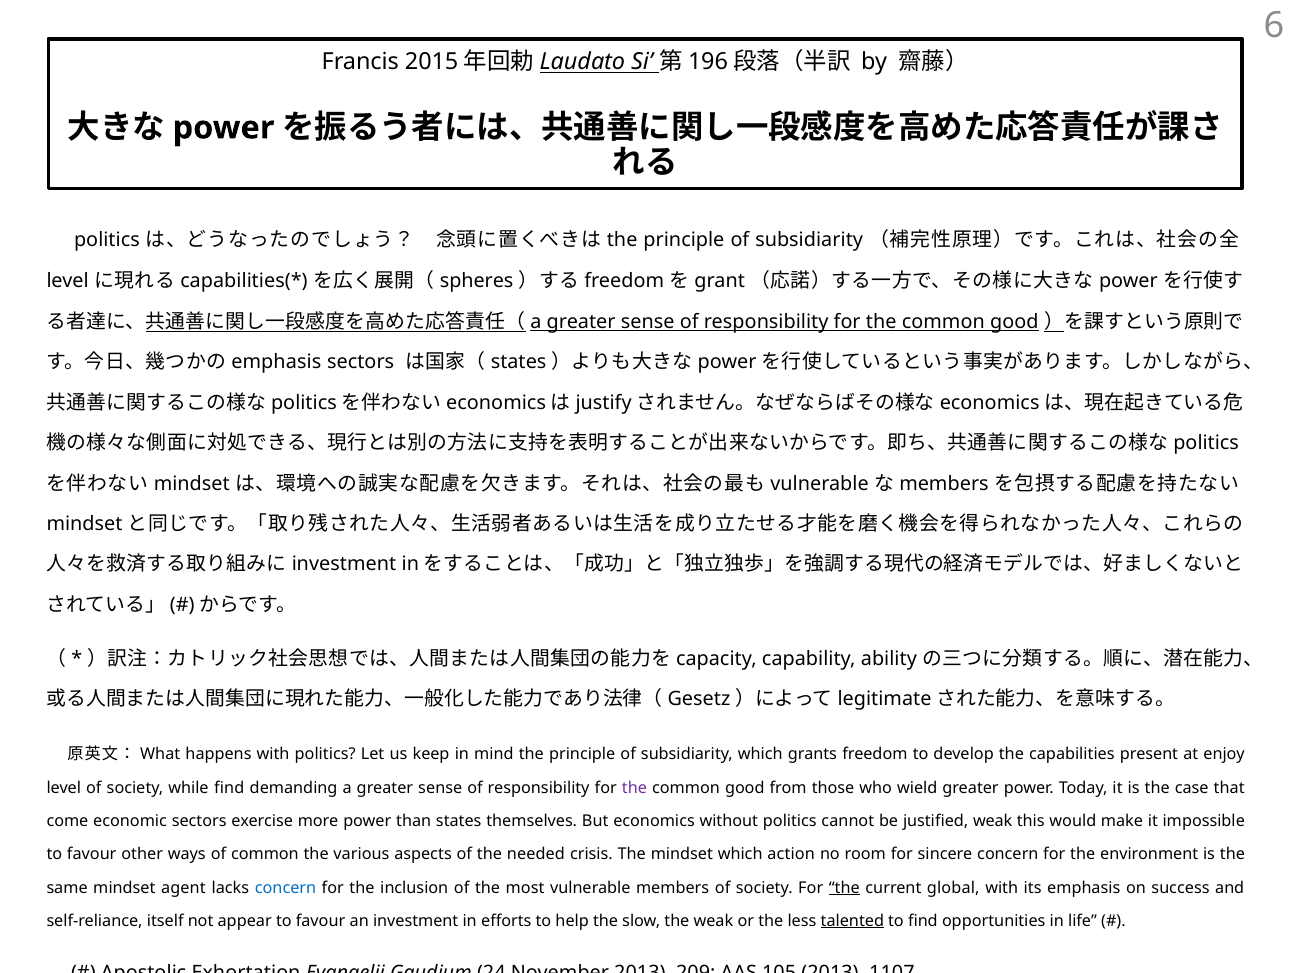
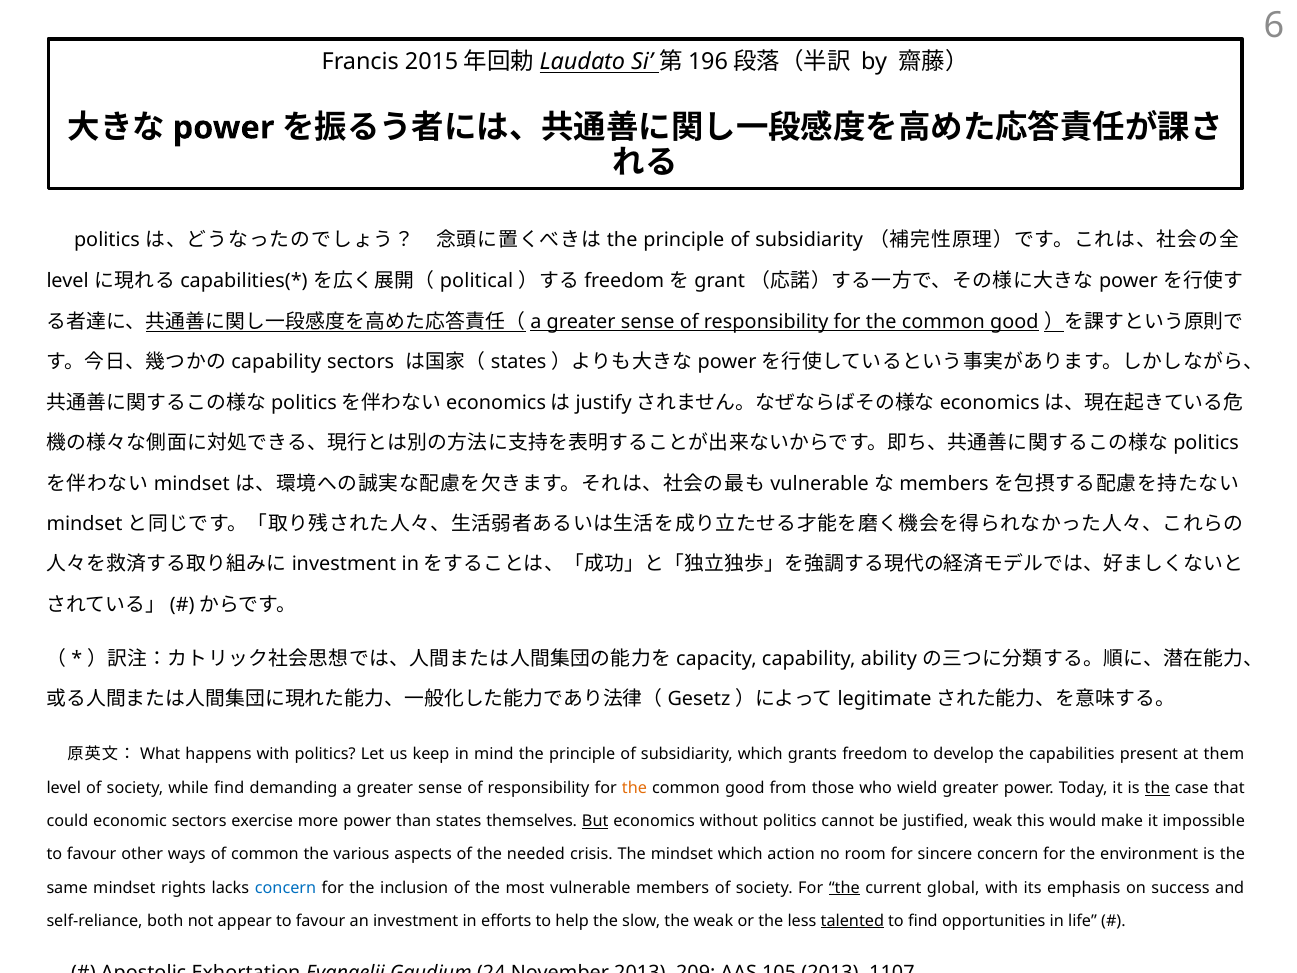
spheres: spheres -> political (477, 281)
emphasis: emphasis -> capability (276, 362)
enjoy: enjoy -> them (1224, 754)
the colour: purple -> orange (634, 788)
the underline: none -> present (1157, 788)
come: come -> could (67, 821)
But underline: none -> present (595, 821)
agent: agent -> rights (183, 888)
itself: itself -> both (165, 921)
